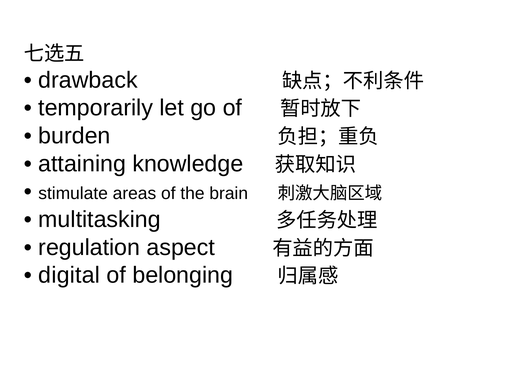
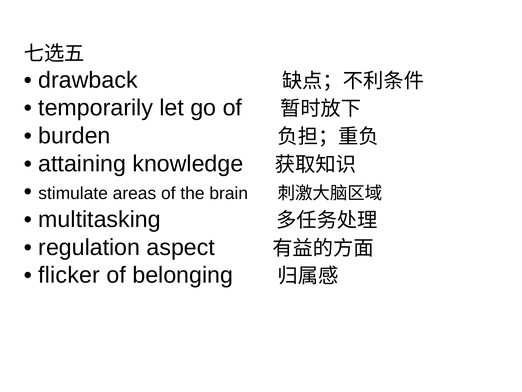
digital: digital -> flicker (69, 275)
